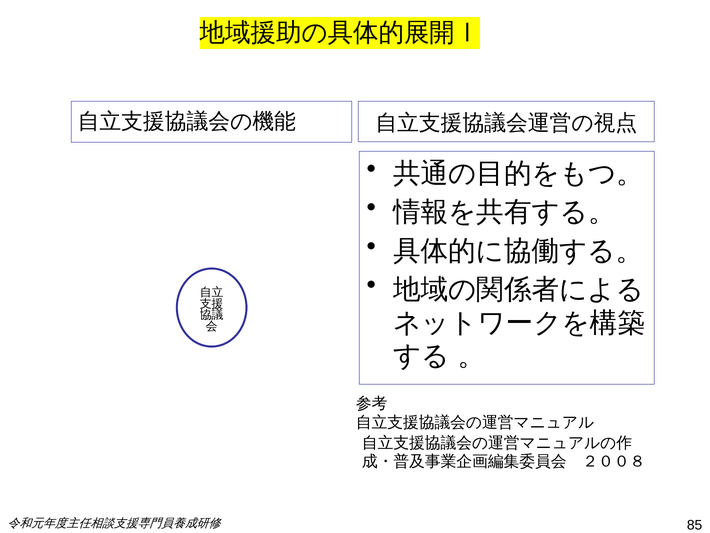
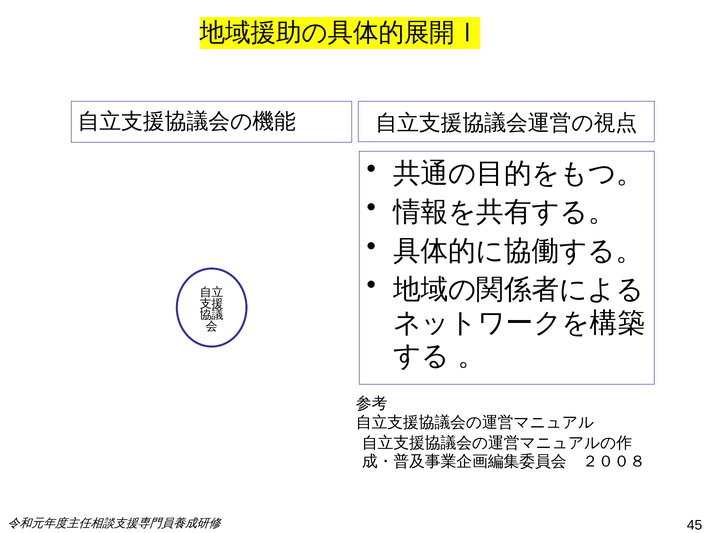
85: 85 -> 45 (695, 525)
